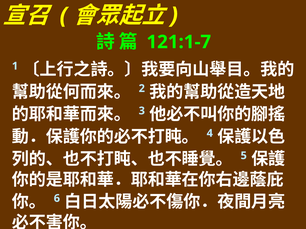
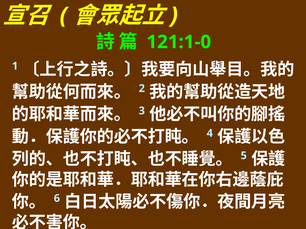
121:1-7: 121:1-7 -> 121:1-0 (179, 42)
